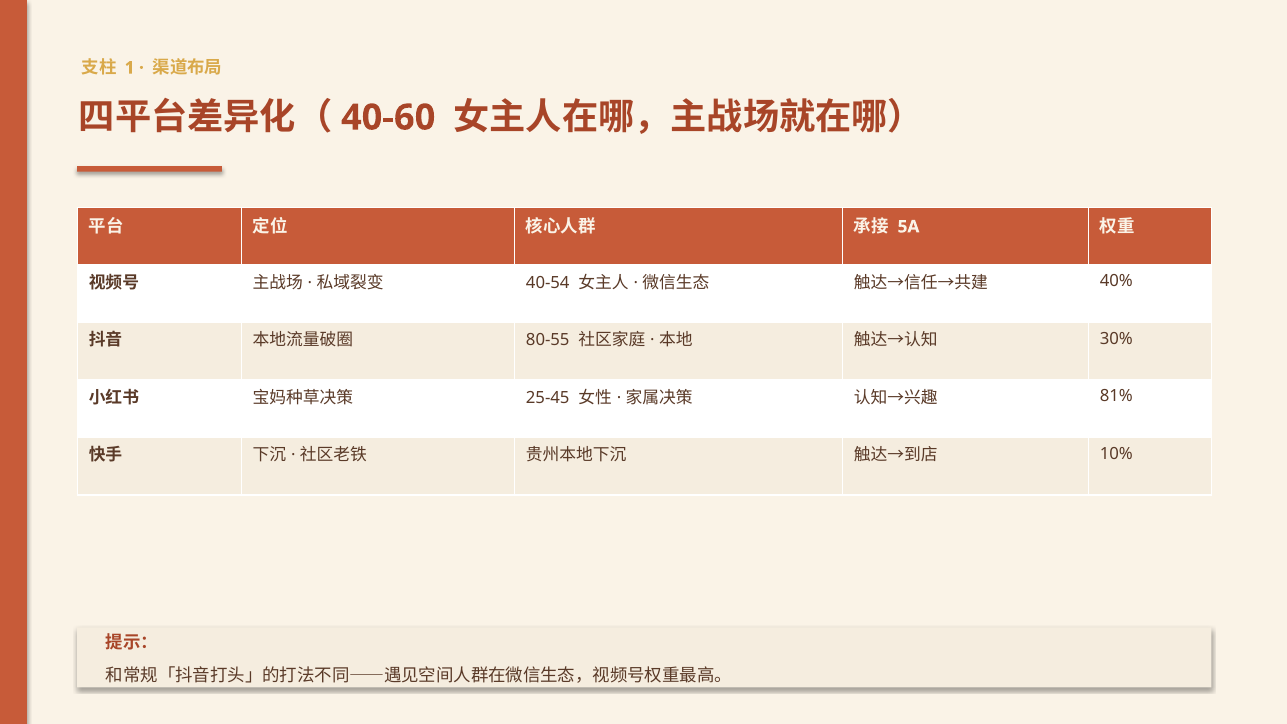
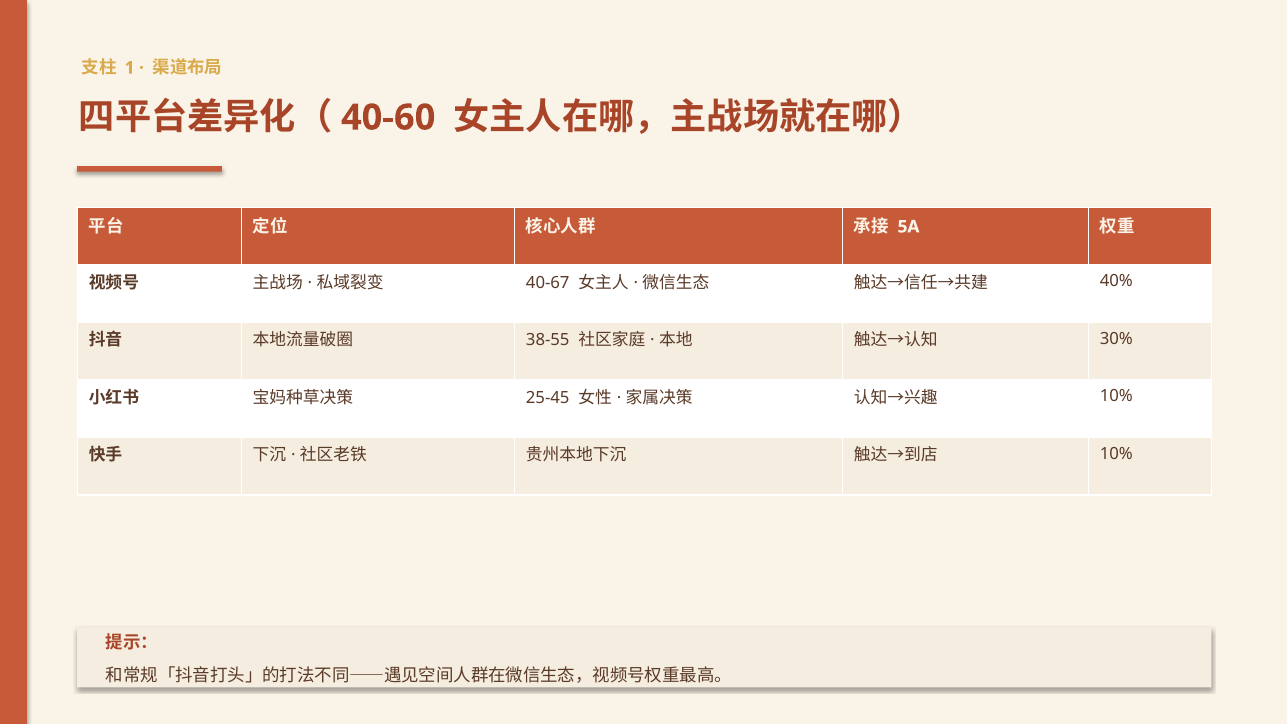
40-54: 40-54 -> 40-67 (548, 283)
80-55: 80-55 -> 38-55 (548, 340)
81%: 81% -> 10% (1116, 396)
